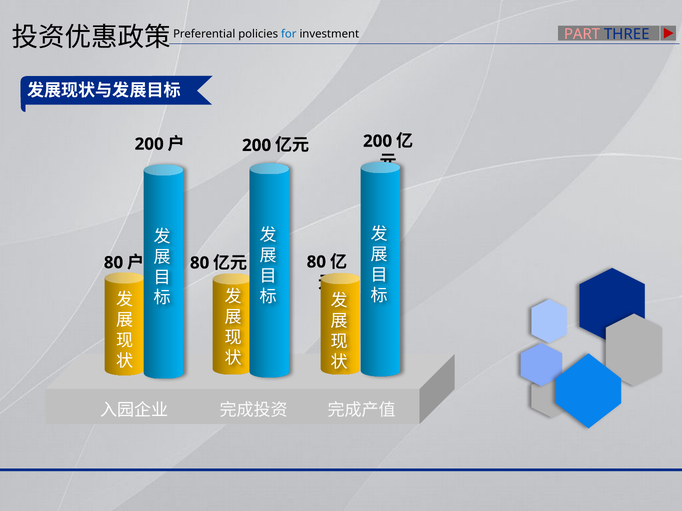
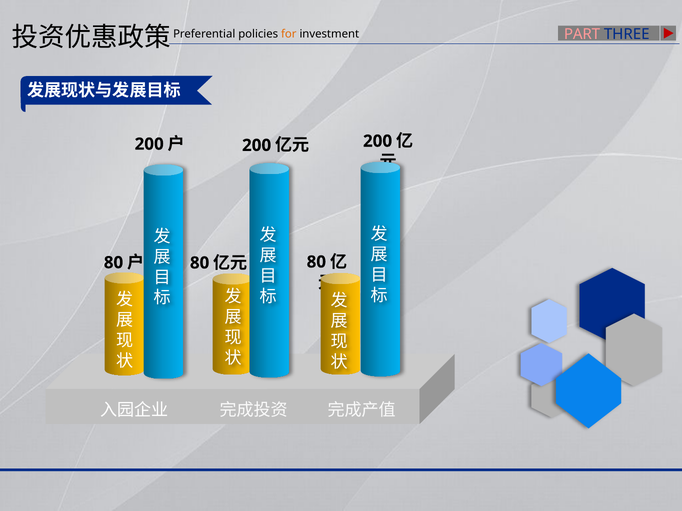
for colour: blue -> orange (289, 34)
